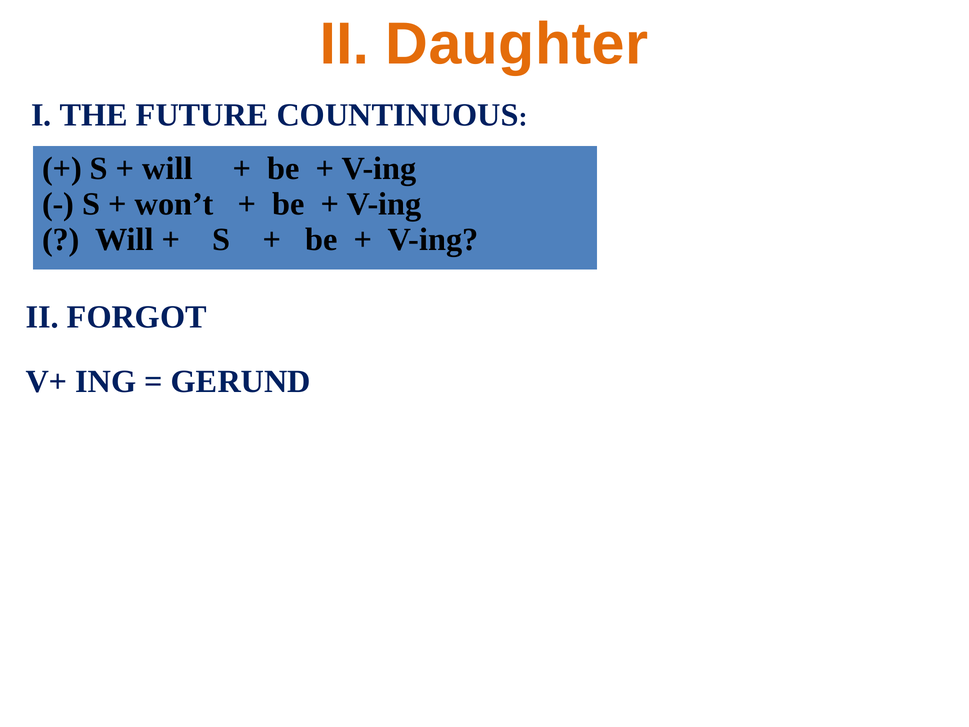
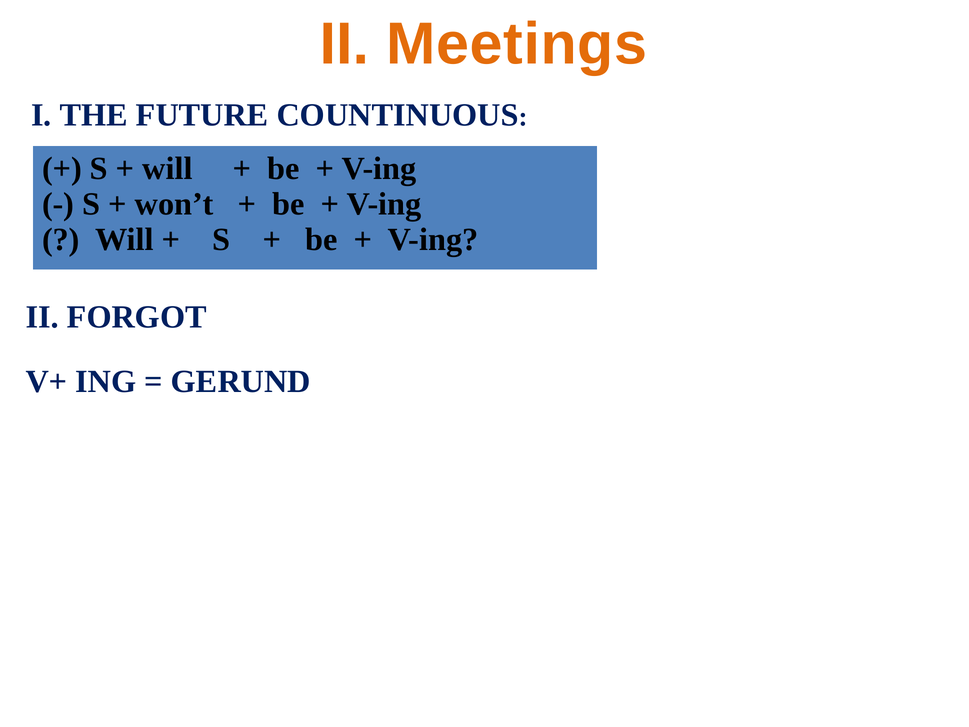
Daughter: Daughter -> Meetings (517, 44)
